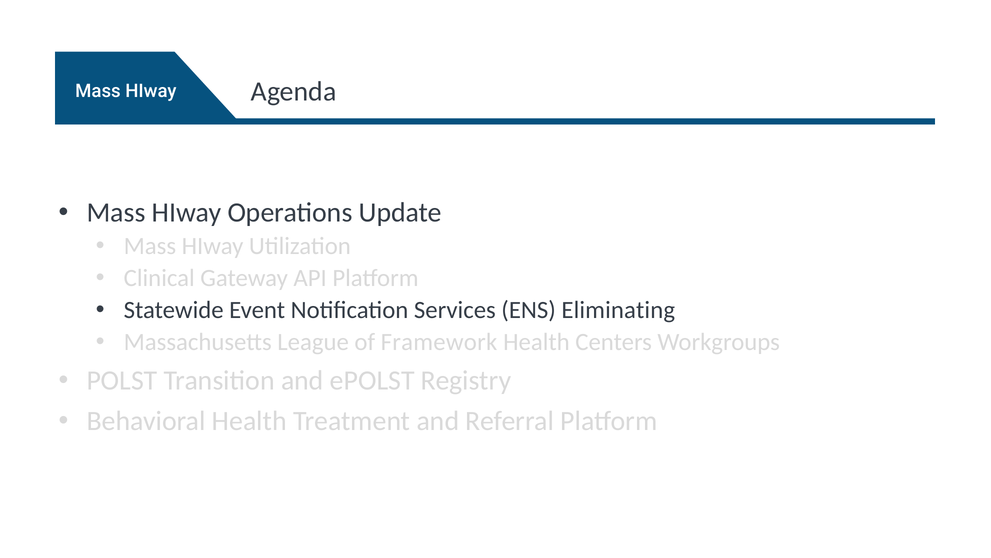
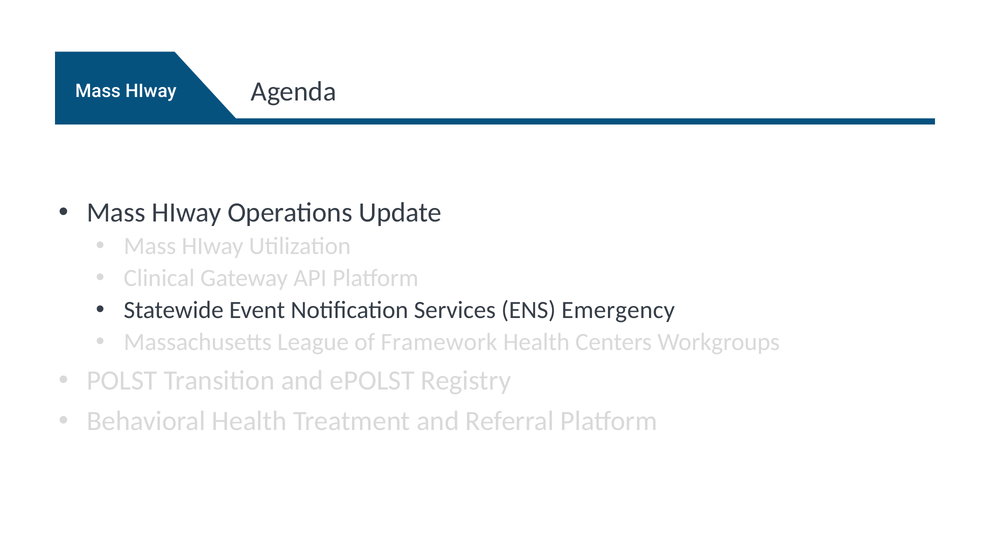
Eliminating: Eliminating -> Emergency (618, 310)
